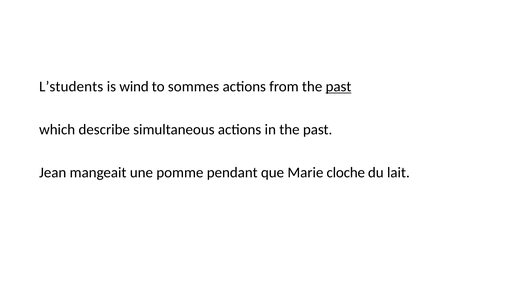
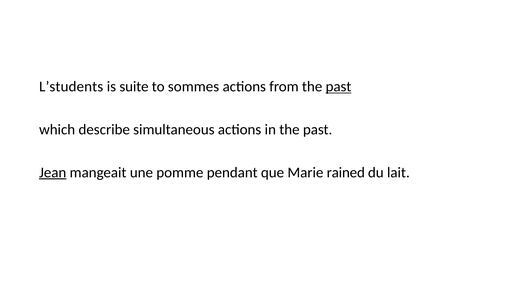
wind: wind -> suite (134, 87)
Jean underline: none -> present (53, 173)
cloche: cloche -> rained (346, 173)
